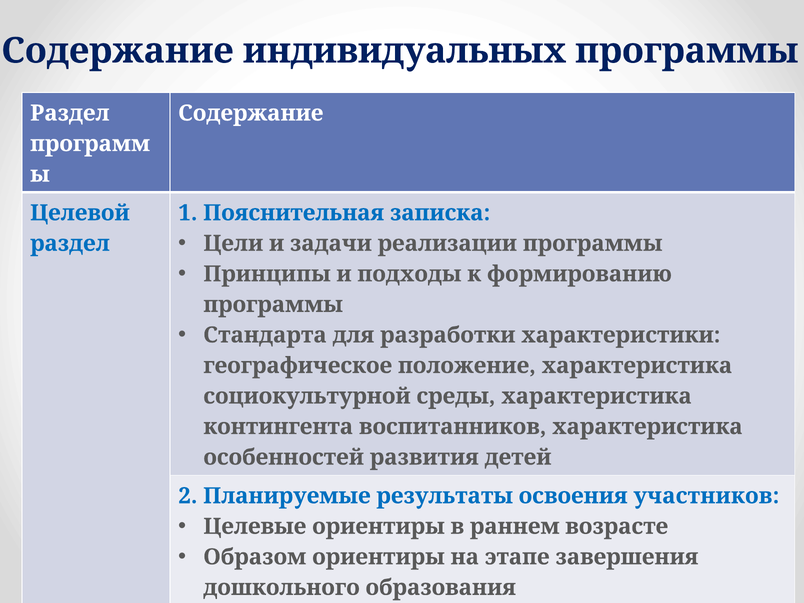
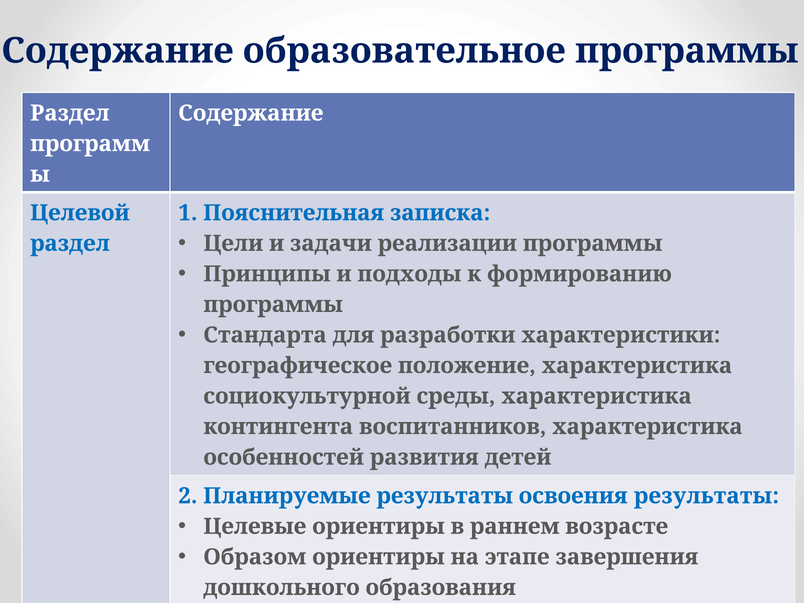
индивидуальных: индивидуальных -> образовательное (404, 51)
освоения участников: участников -> результаты (706, 496)
